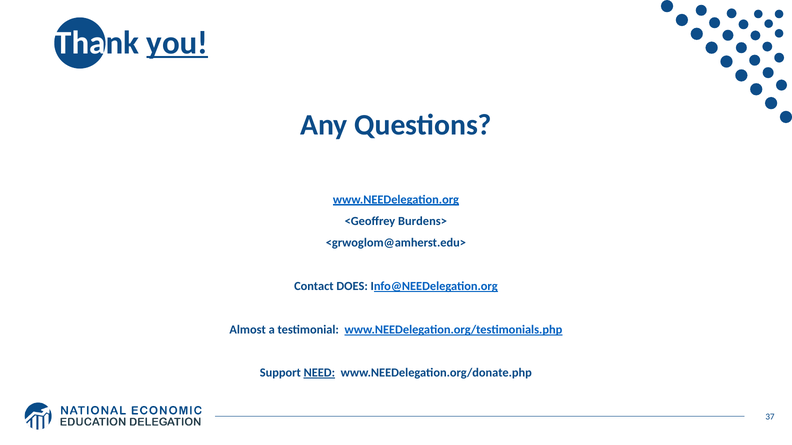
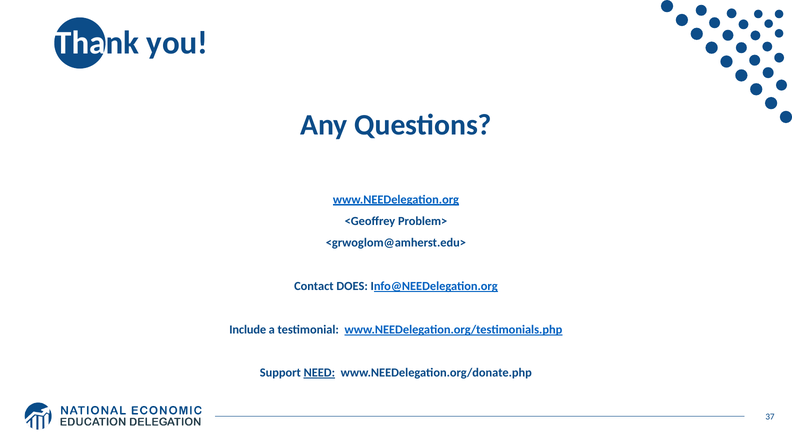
you underline: present -> none (177, 43)
Burdens>: Burdens> -> Problem> (423, 221)
Almost: Almost -> Include (248, 330)
